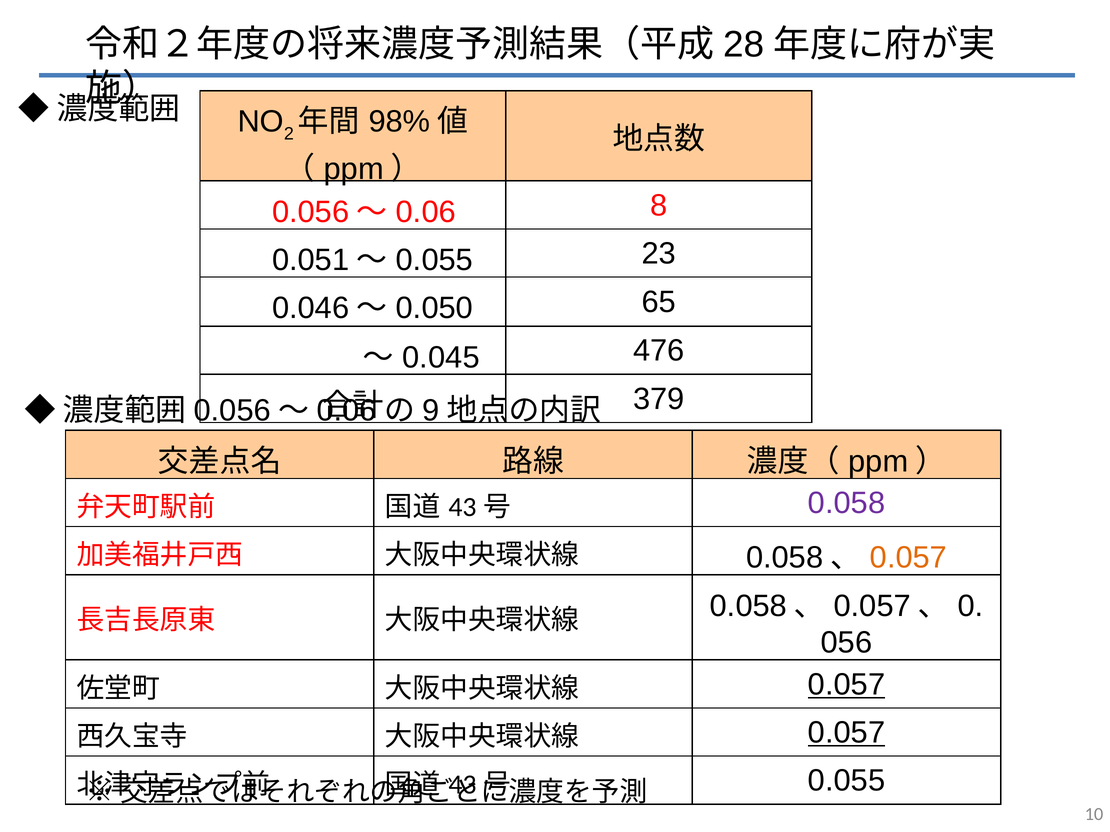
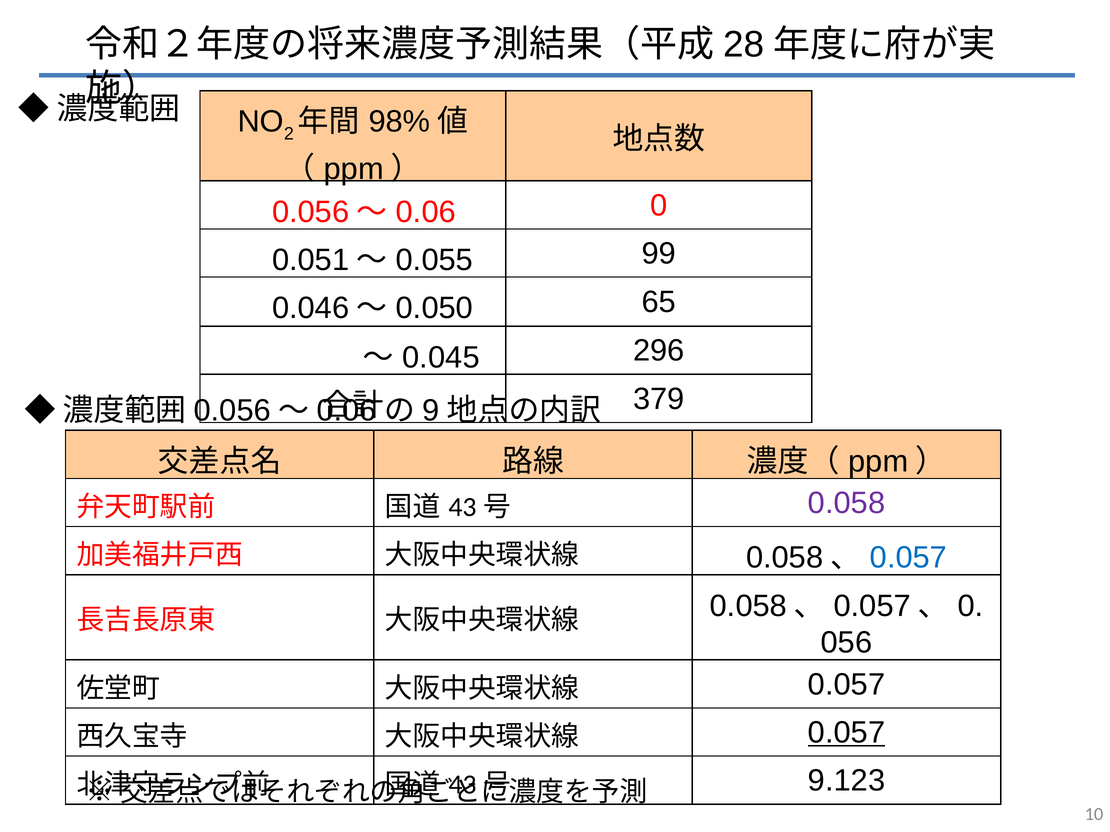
8: 8 -> 0 (659, 206)
23: 23 -> 99 (659, 254)
476: 476 -> 296 (659, 351)
0.057 colour: orange -> blue (909, 558)
0.057 underline: present -> none (847, 685)
0.055: 0.055 -> 9.123 (847, 781)
